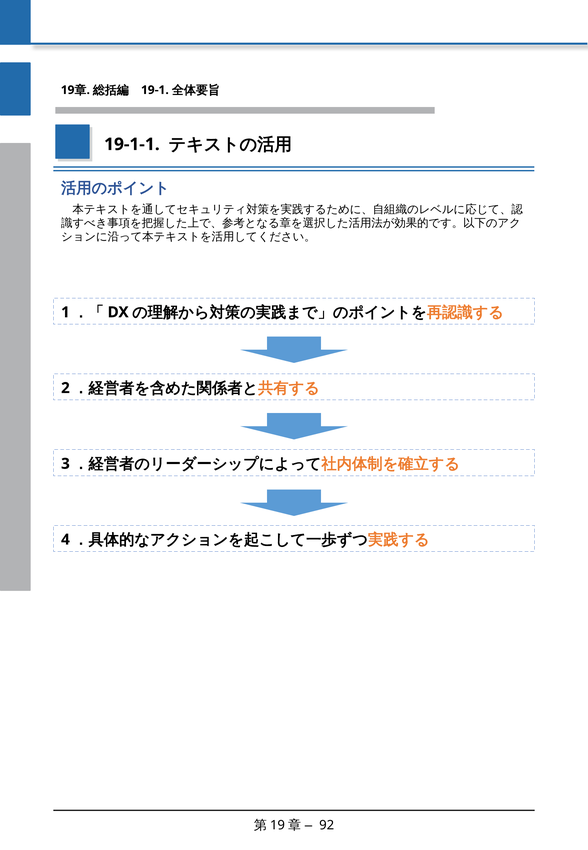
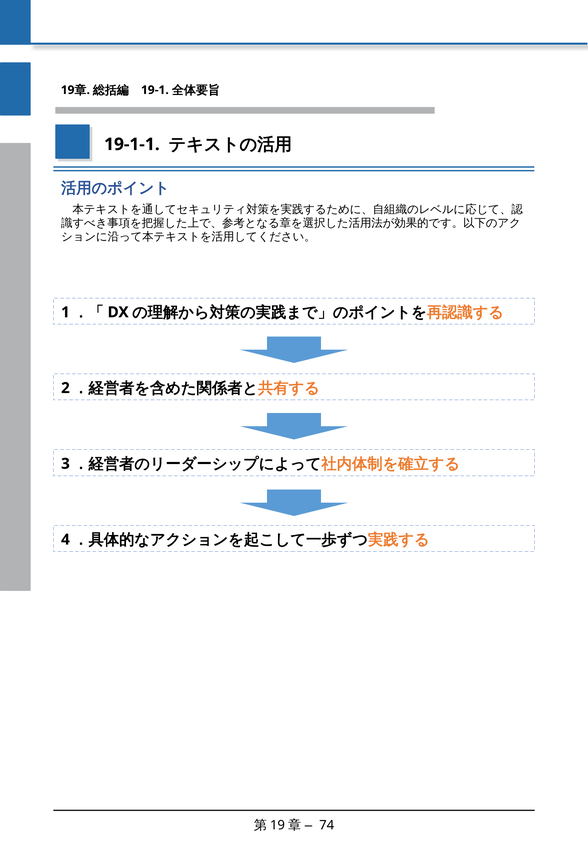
92: 92 -> 74 (327, 825)
